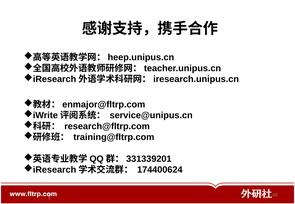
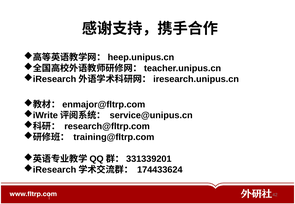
174400624: 174400624 -> 174433624 (160, 170)
